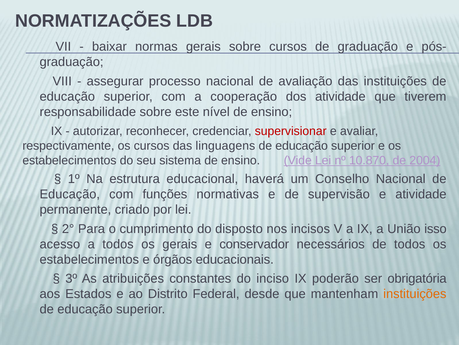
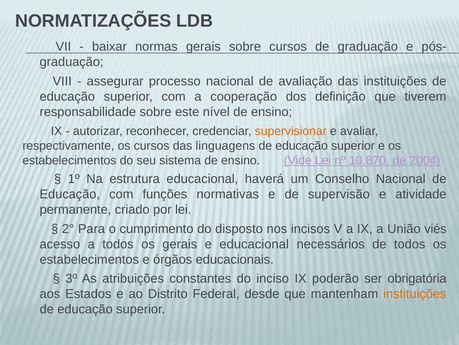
dos atividade: atividade -> definição (340, 96)
supervisionar colour: red -> orange (291, 131)
isso: isso -> viés (435, 228)
e conservador: conservador -> educacional (254, 244)
